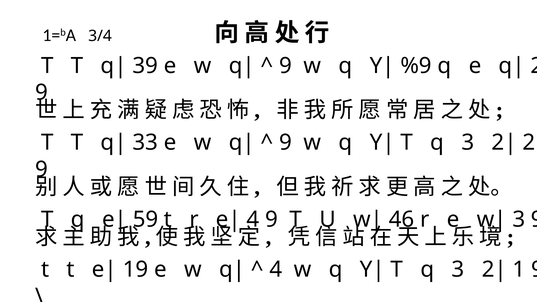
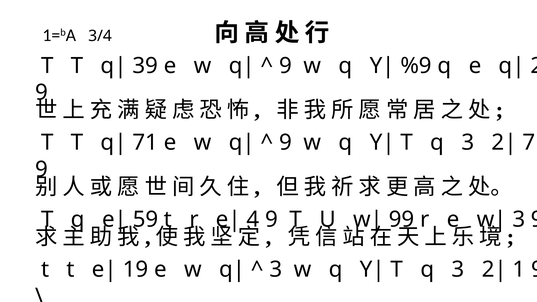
33: 33 -> 71 (145, 143)
2: 2 -> 7 (529, 143)
46: 46 -> 99 (402, 220)
4: 4 -> 3 (276, 270)
